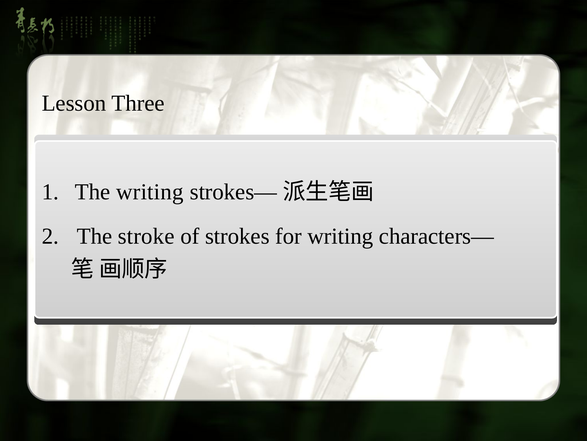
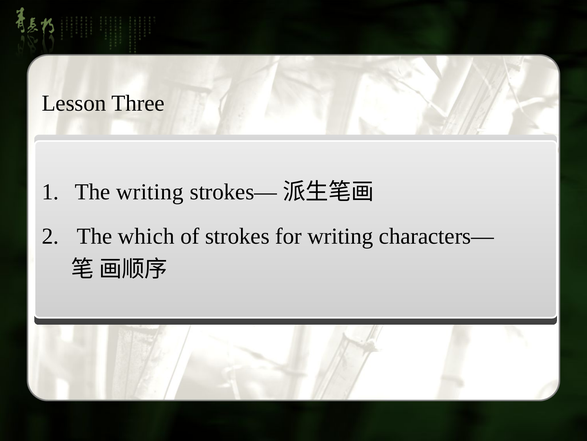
stroke: stroke -> which (146, 236)
